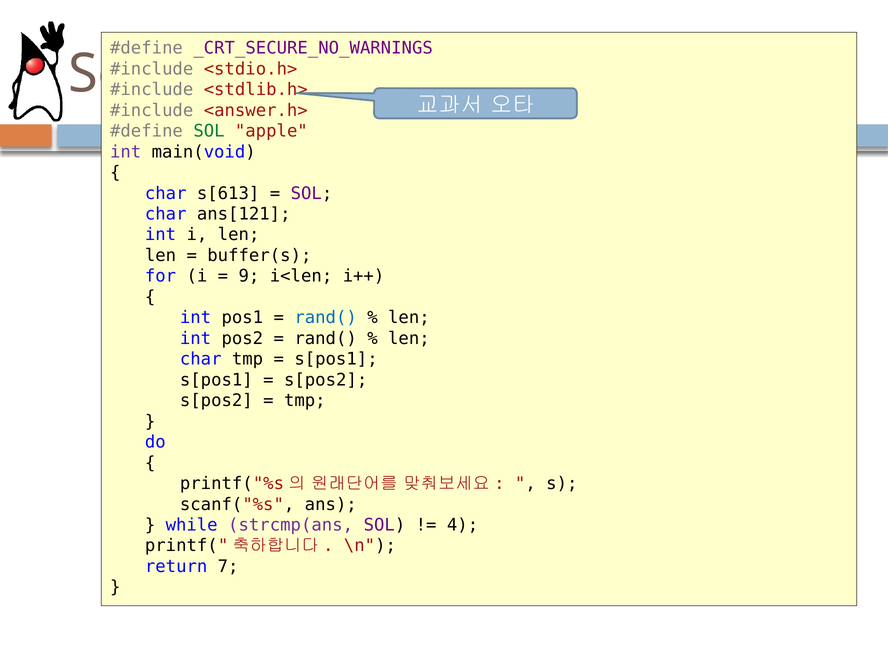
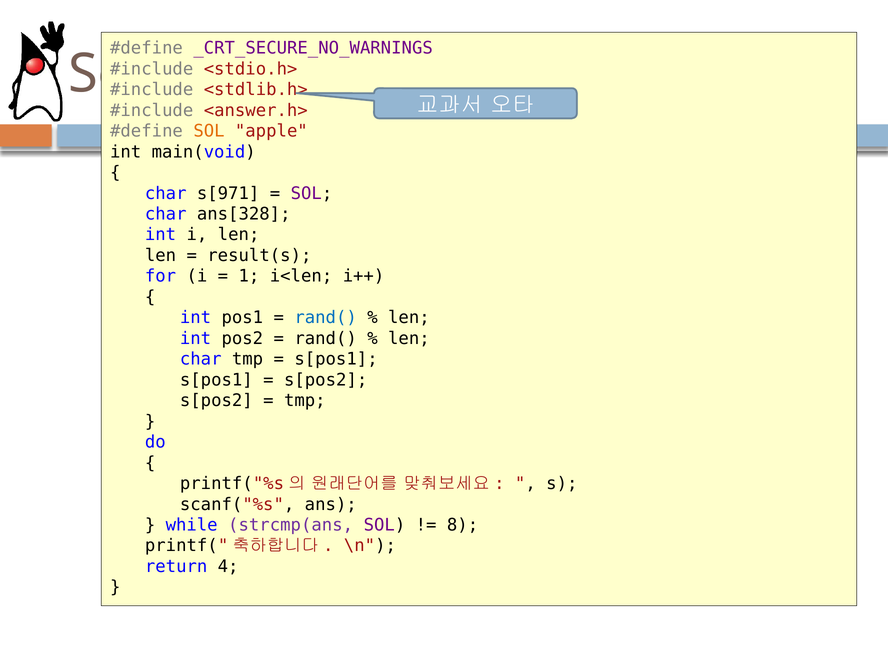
SOL colour: green -> orange (209, 131)
int colour: purple -> black (126, 152)
s[613: s[613 -> s[971 (228, 193)
ans[121: ans[121 -> ans[328 (244, 214)
buffer(s: buffer(s -> result(s (259, 256)
9: 9 -> 1 (249, 276)
4: 4 -> 8 (463, 525)
7: 7 -> 4 (228, 567)
